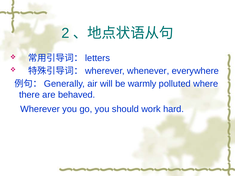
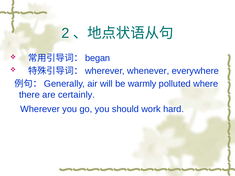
letters: letters -> began (98, 58)
behaved: behaved -> certainly (76, 95)
